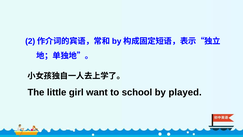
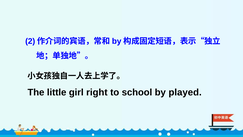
want: want -> right (97, 92)
